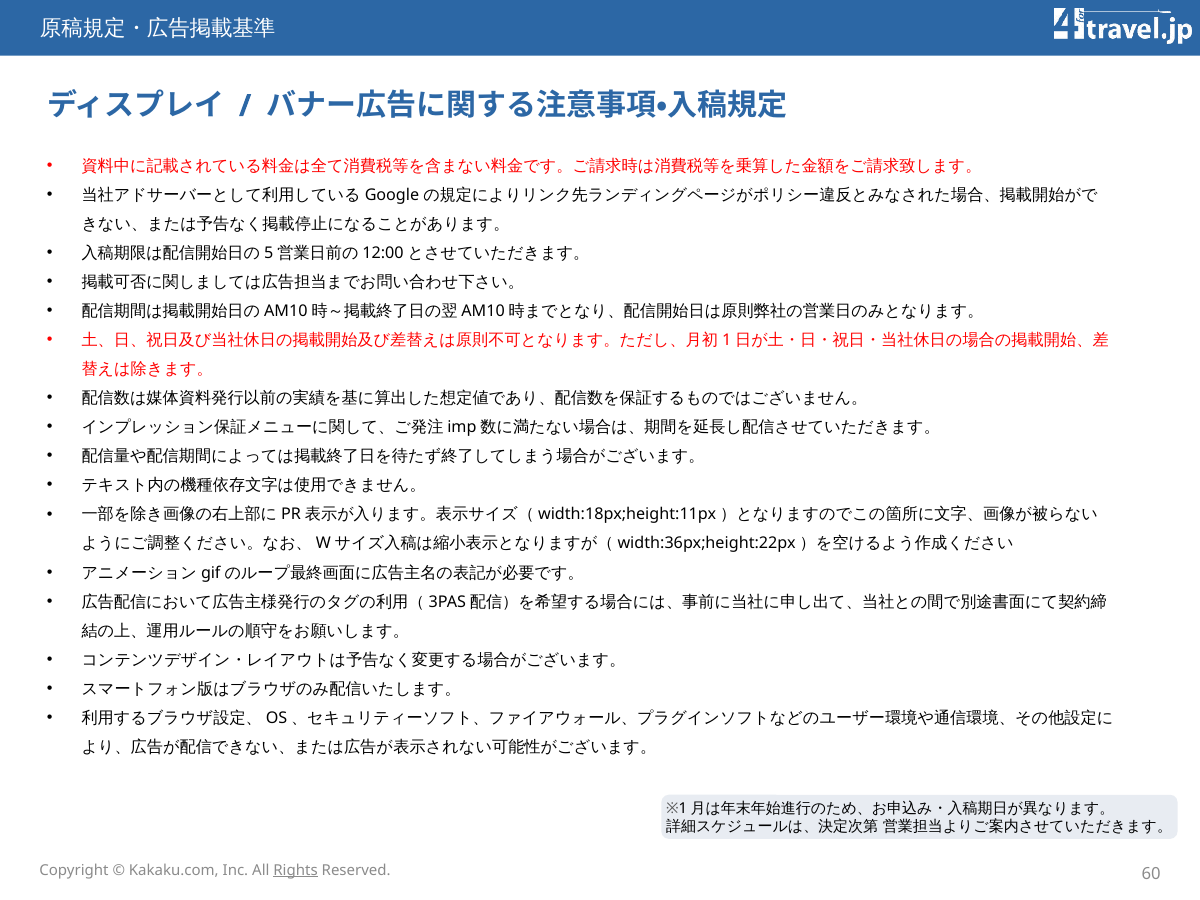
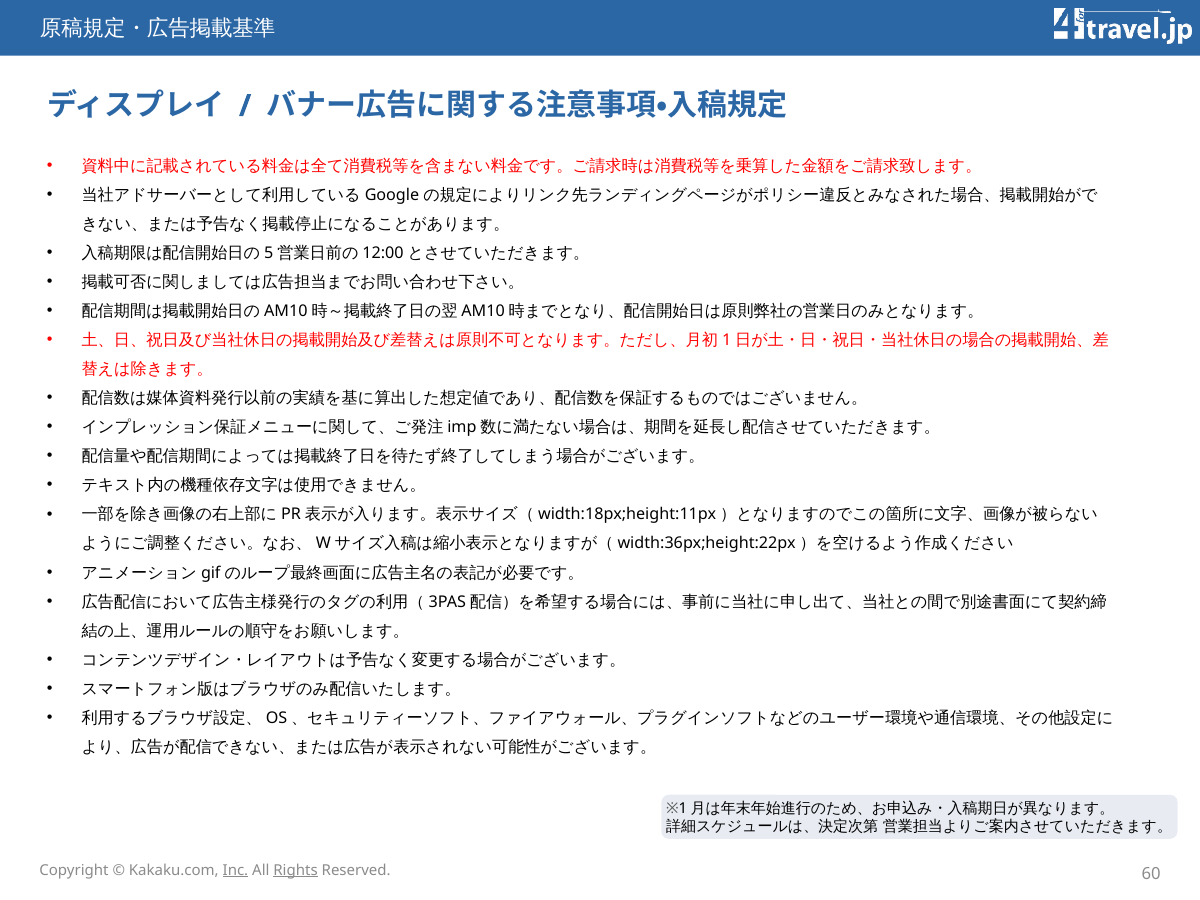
Inc underline: none -> present (235, 870)
